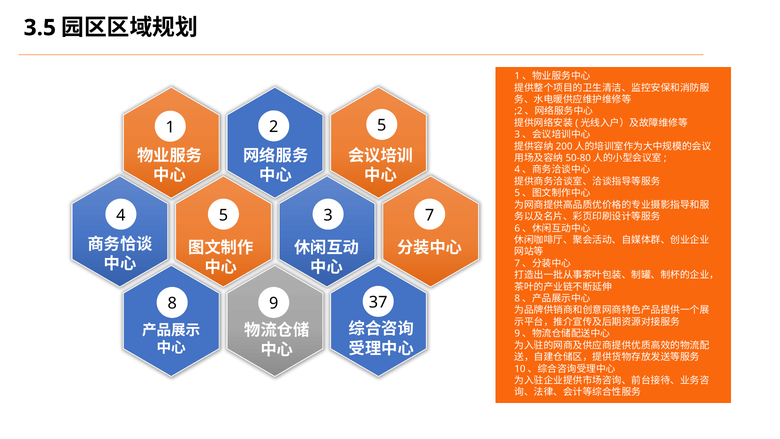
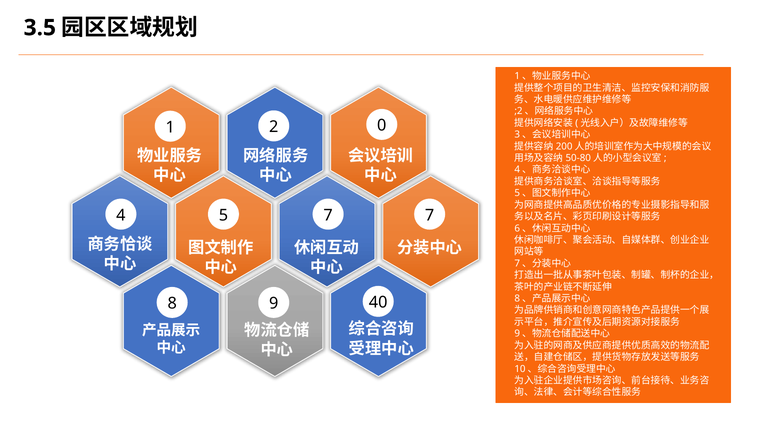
1 5: 5 -> 0 (382, 125)
5 3: 3 -> 7 (328, 215)
37: 37 -> 40 (378, 302)
